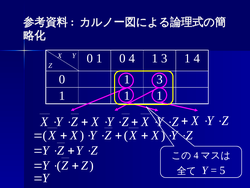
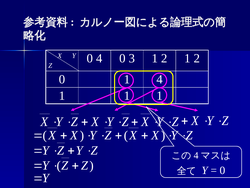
1: 1 -> 4 (99, 58)
0 4: 4 -> 3 (132, 58)
3: 3 -> 2 (164, 58)
4: 4 -> 2 (197, 58)
0 1 3: 3 -> 4 (160, 79)
5: 5 -> 0 (222, 170)
